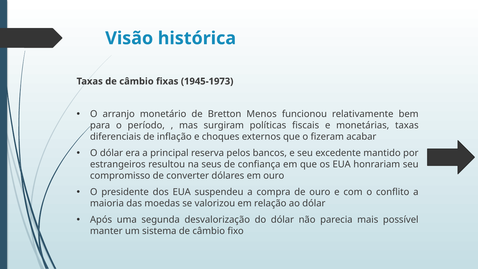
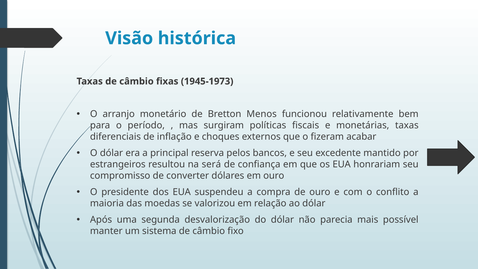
seus: seus -> será (211, 164)
